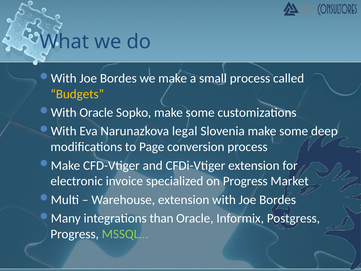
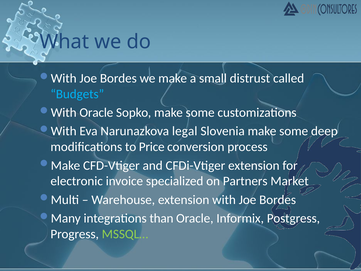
small process: process -> distrust (250, 78)
Budgets colour: yellow -> light blue (77, 94)
Page: Page -> Price (152, 147)
on Progress: Progress -> Partners (245, 181)
